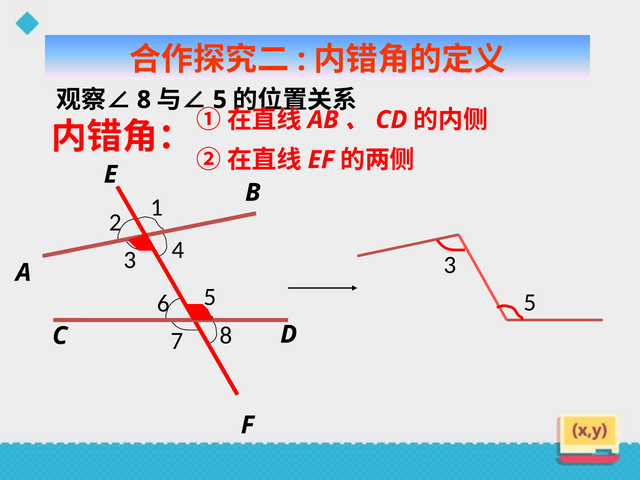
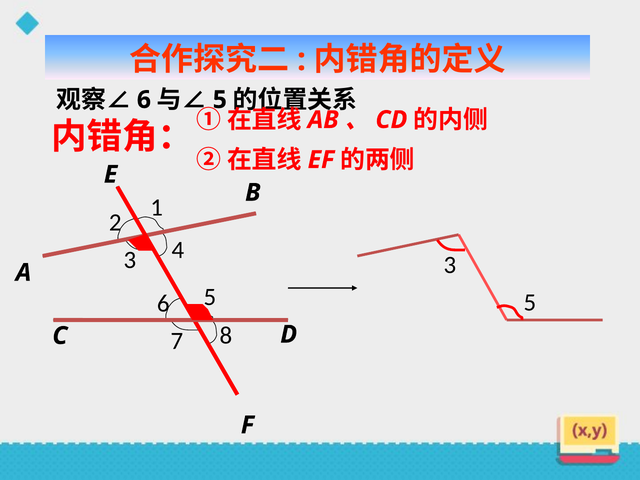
8: 8 -> 6 (144, 100)
